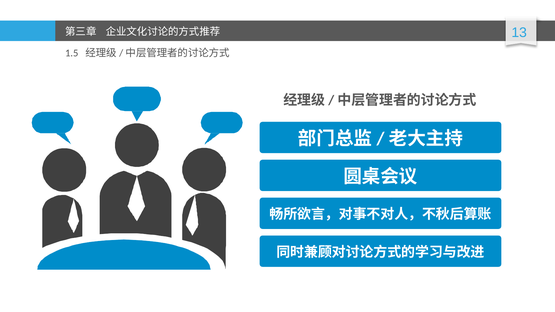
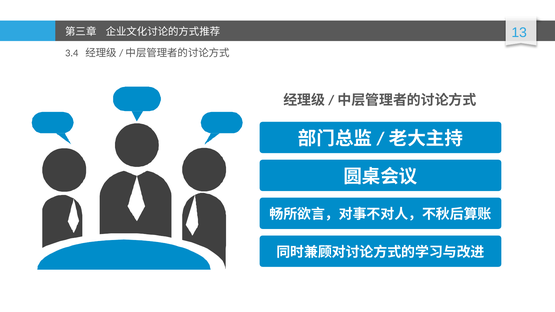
1.5: 1.5 -> 3.4 (72, 53)
